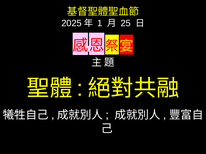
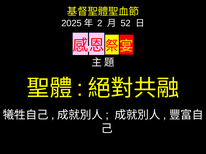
1: 1 -> 2 (100, 23)
25: 25 -> 52 (126, 23)
